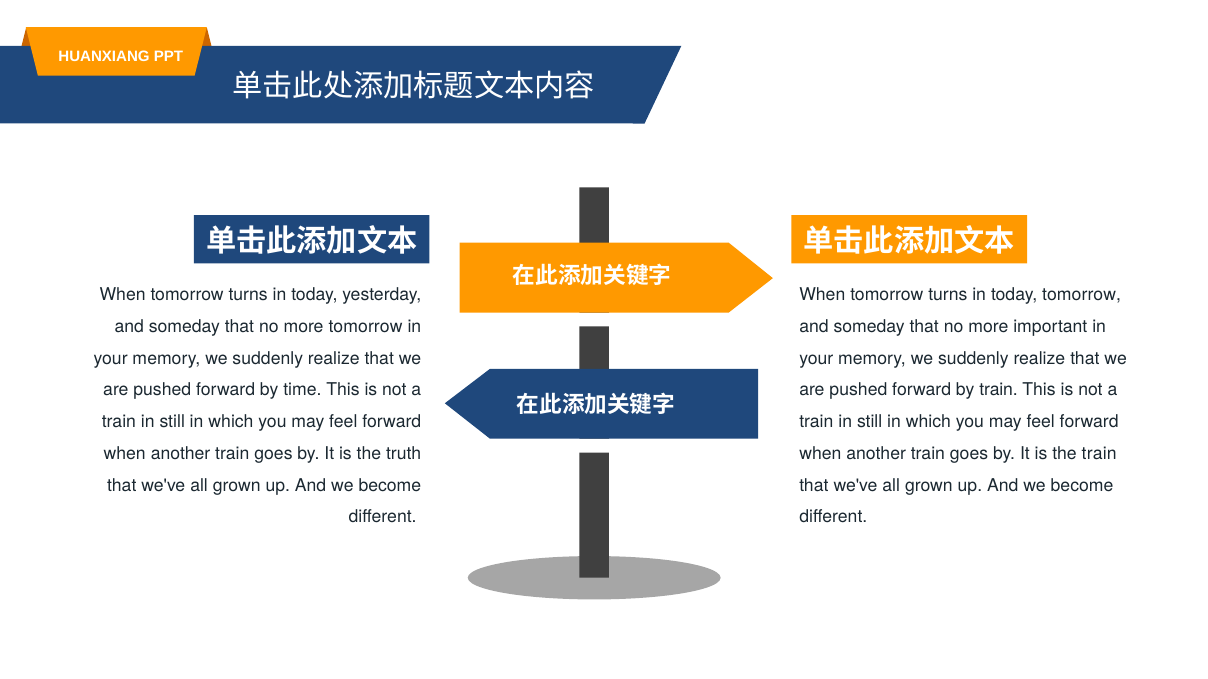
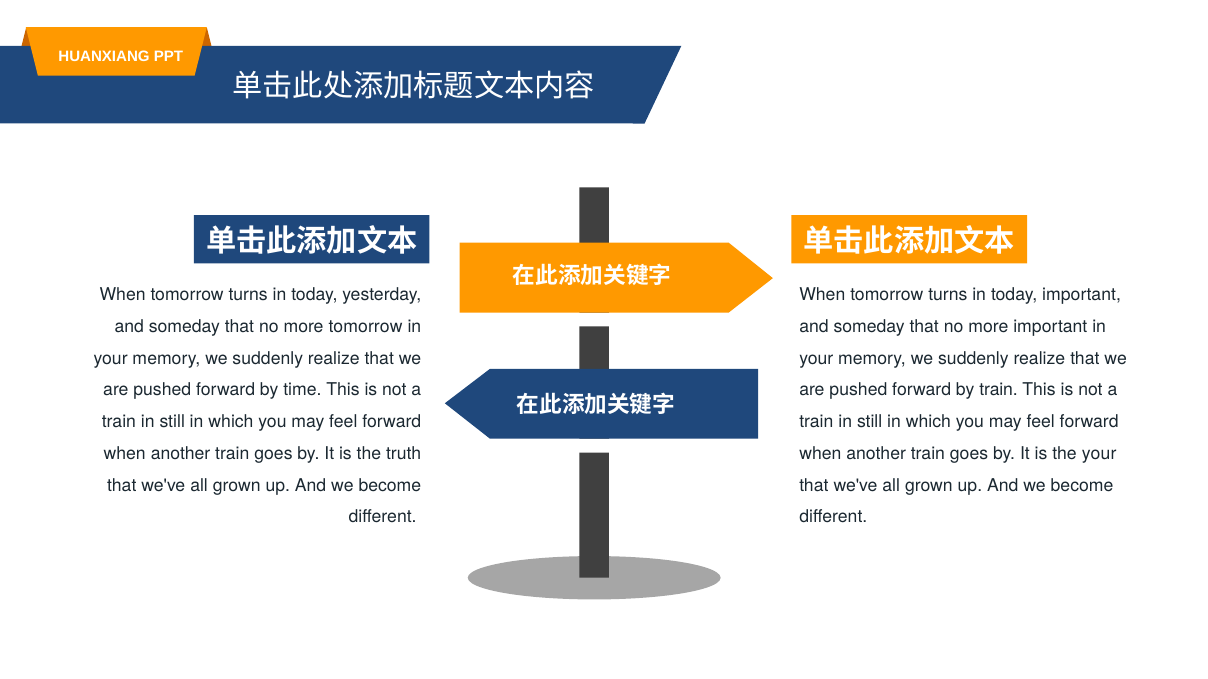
today tomorrow: tomorrow -> important (1082, 295)
the train: train -> your (1099, 454)
